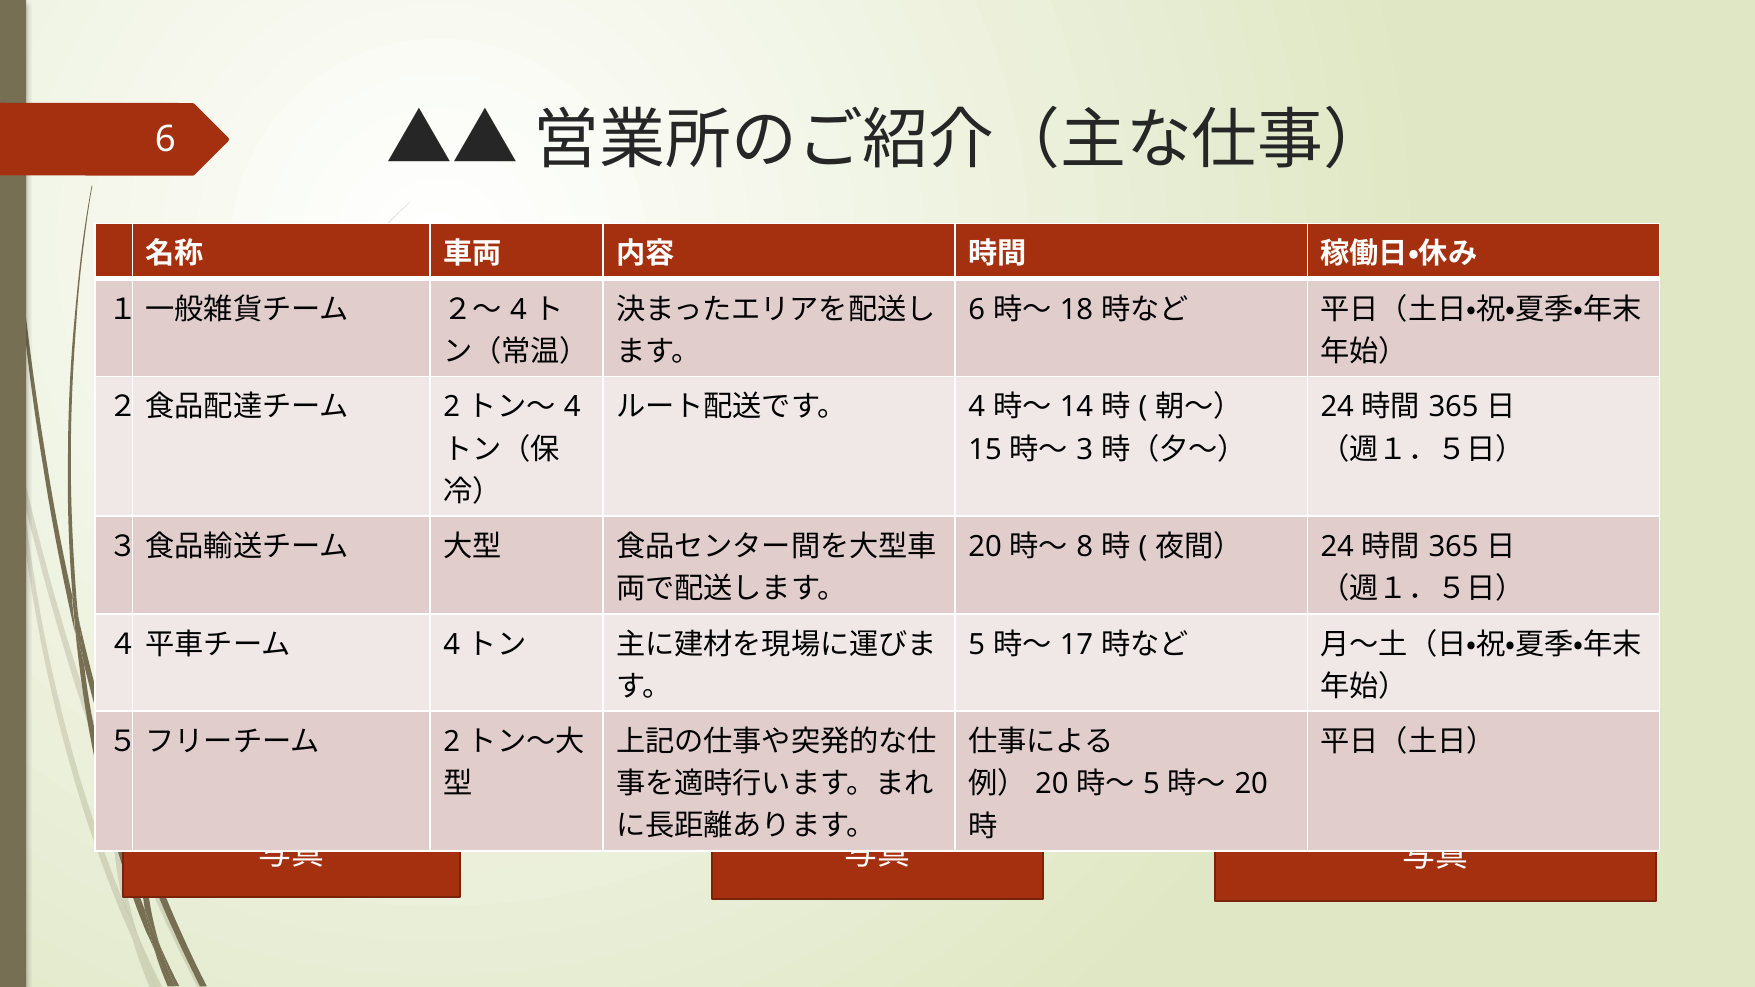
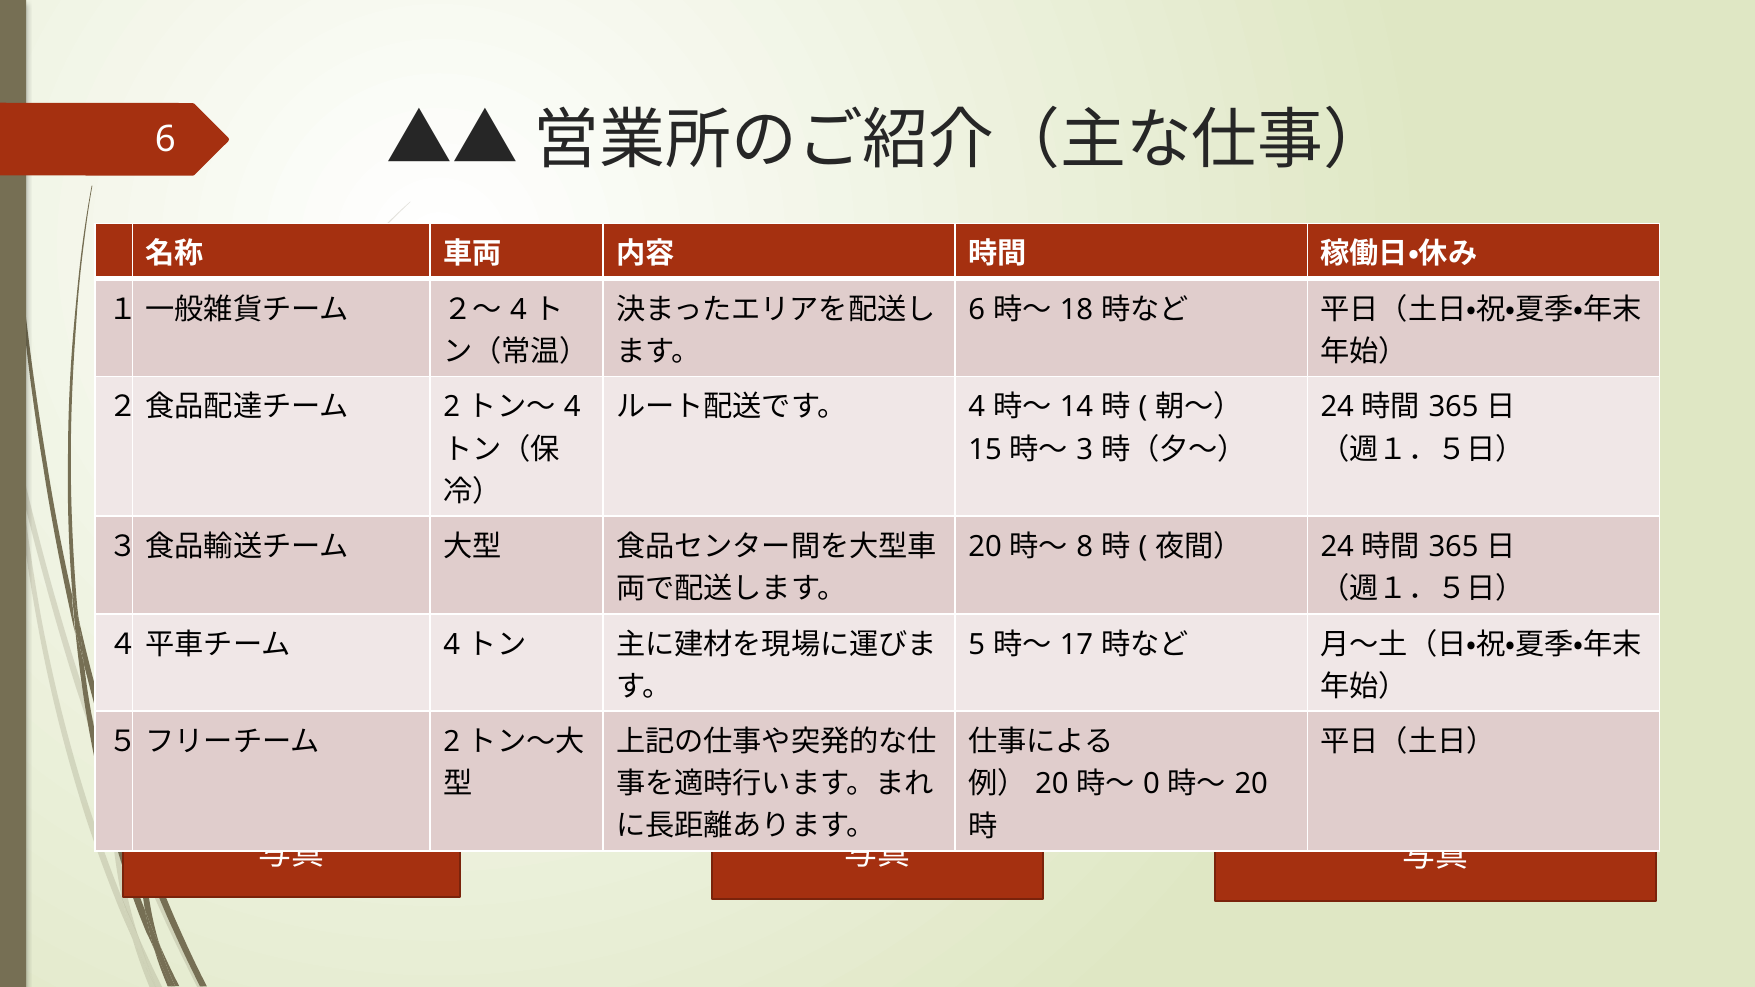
5: 5 -> 0 (1152, 784)
